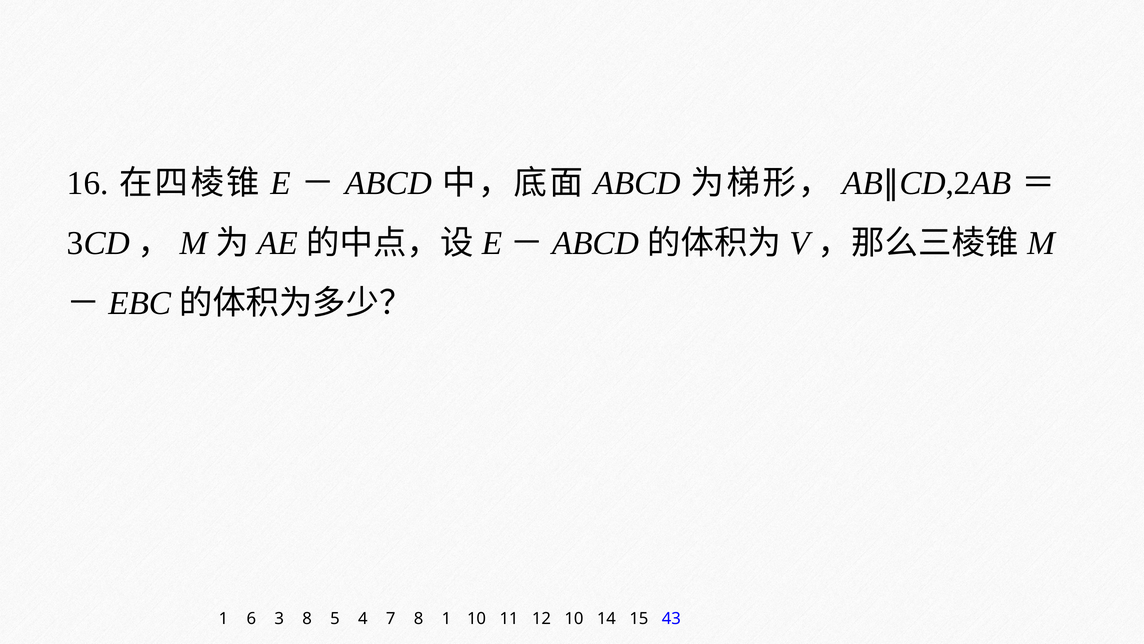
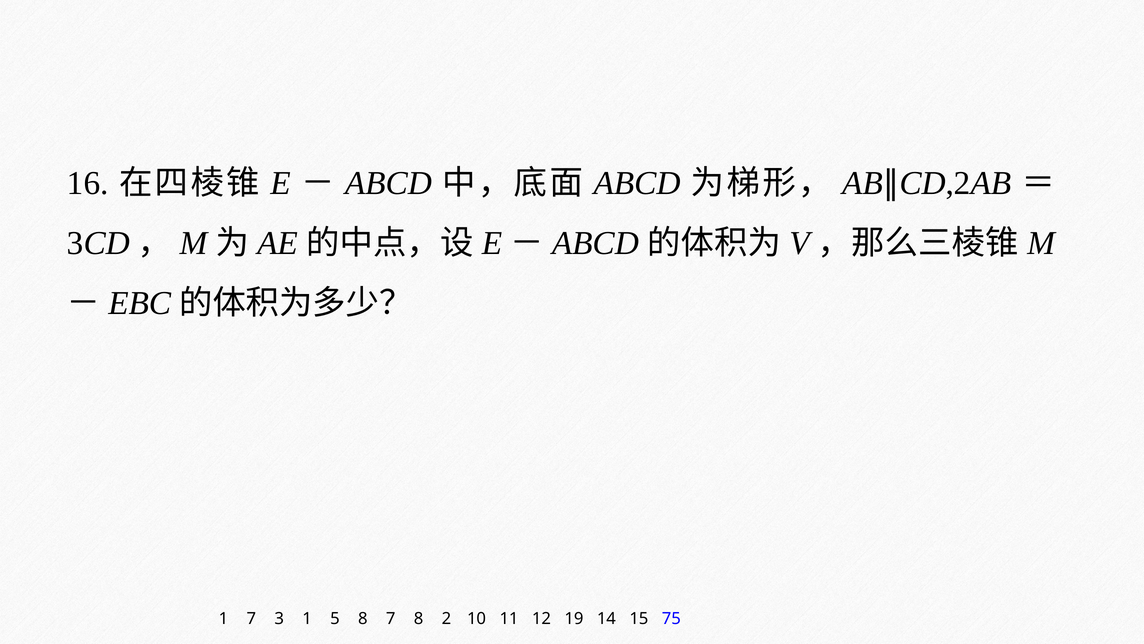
1 6: 6 -> 7 (251, 618)
3 8: 8 -> 1 (307, 618)
5 4: 4 -> 8 (363, 618)
8 1: 1 -> 2 (446, 618)
12 10: 10 -> 19 (574, 618)
43: 43 -> 75 (671, 618)
